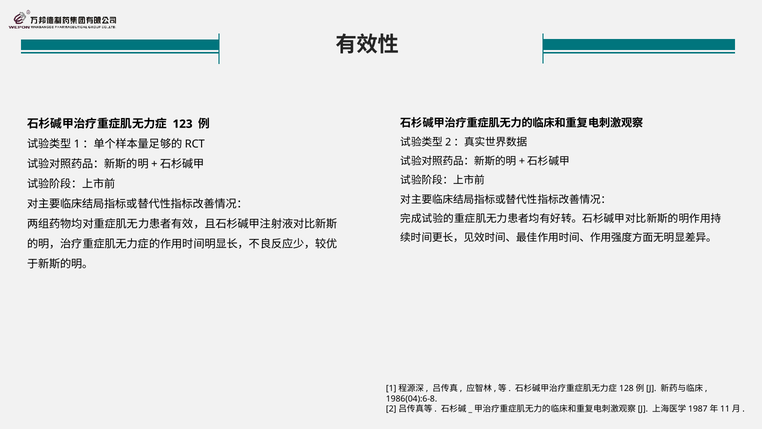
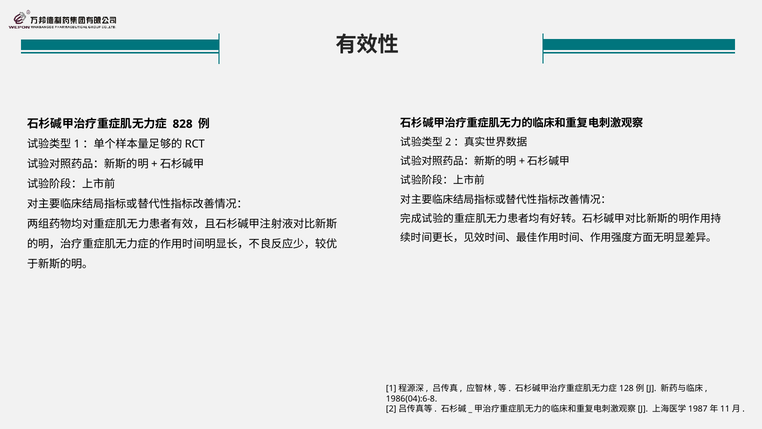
123: 123 -> 828 (183, 124)
